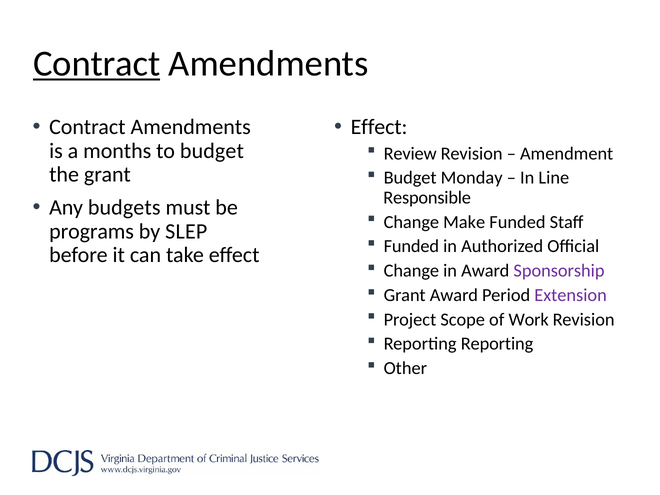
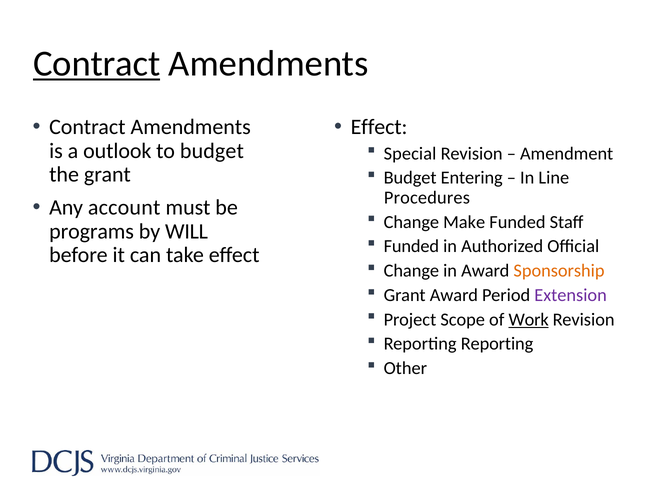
months: months -> outlook (117, 151)
Review: Review -> Special (410, 153)
Monday: Monday -> Entering (472, 178)
Responsible: Responsible -> Procedures (427, 198)
budgets: budgets -> account (124, 208)
SLEP: SLEP -> WILL (187, 231)
Sponsorship colour: purple -> orange (559, 271)
Work underline: none -> present (529, 320)
